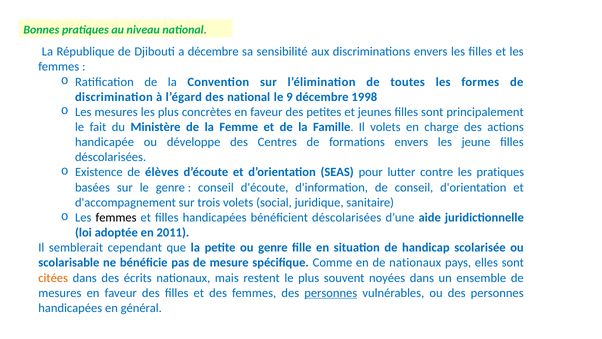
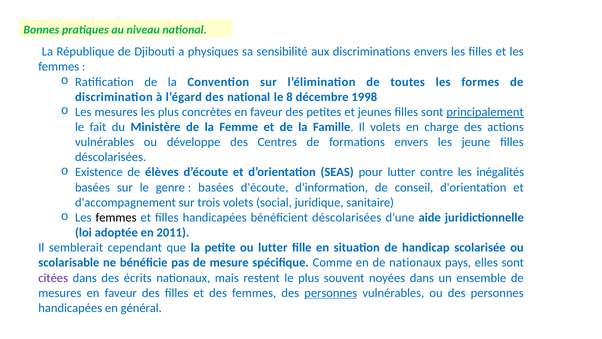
a décembre: décembre -> physiques (213, 52)
9: 9 -> 8 (289, 97)
principalement underline: none -> present (485, 112)
handicapée: handicapée -> vulnérables (105, 142)
les pratiques: pratiques -> inégalités (500, 172)
conseil: conseil -> basées (216, 187)
ou genre: genre -> lutter (273, 247)
citées colour: orange -> purple (53, 278)
